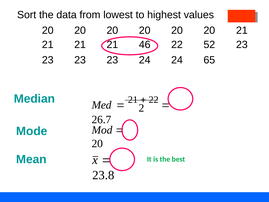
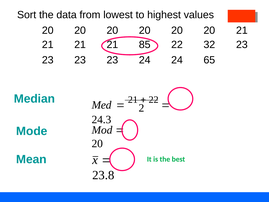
46: 46 -> 85 (145, 45)
52: 52 -> 32 (209, 45)
26.7: 26.7 -> 24.3 (101, 119)
